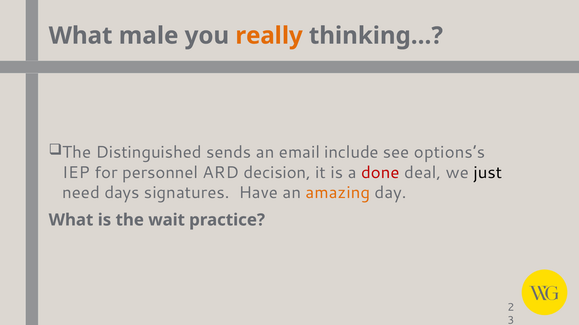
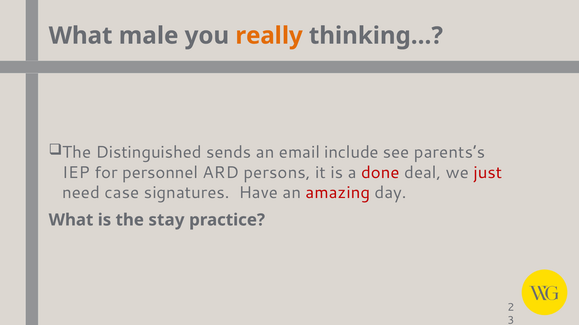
options’s: options’s -> parents’s (450, 153)
decision: decision -> persons (277, 173)
just colour: black -> red (488, 173)
days: days -> case (122, 193)
amazing colour: orange -> red (338, 193)
wait: wait -> stay (166, 220)
